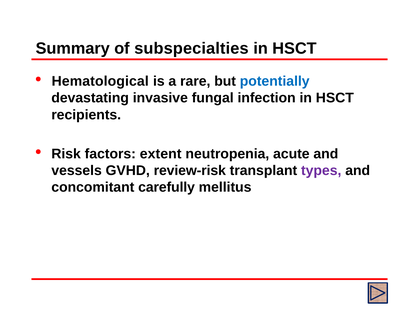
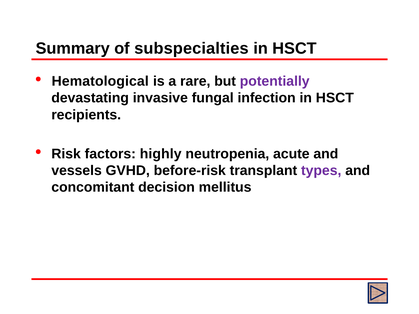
potentially colour: blue -> purple (275, 81)
extent: extent -> highly (161, 154)
review-risk: review-risk -> before-risk (190, 171)
carefully: carefully -> decision (167, 187)
